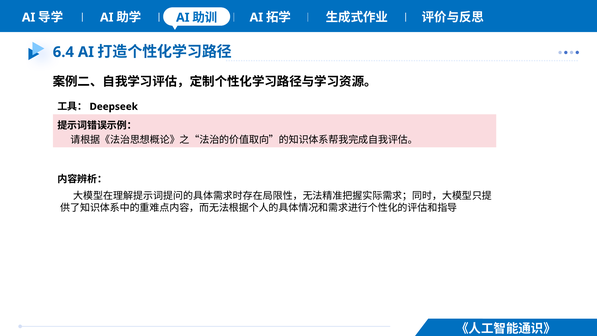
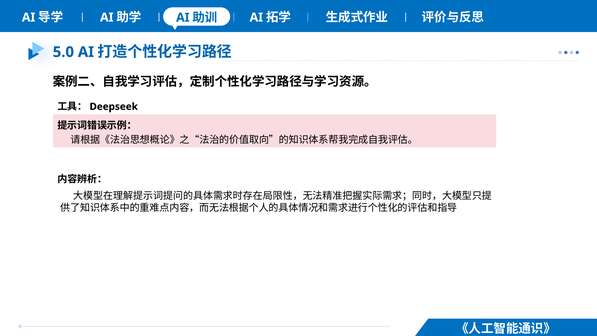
6.4: 6.4 -> 5.0 (63, 52)
